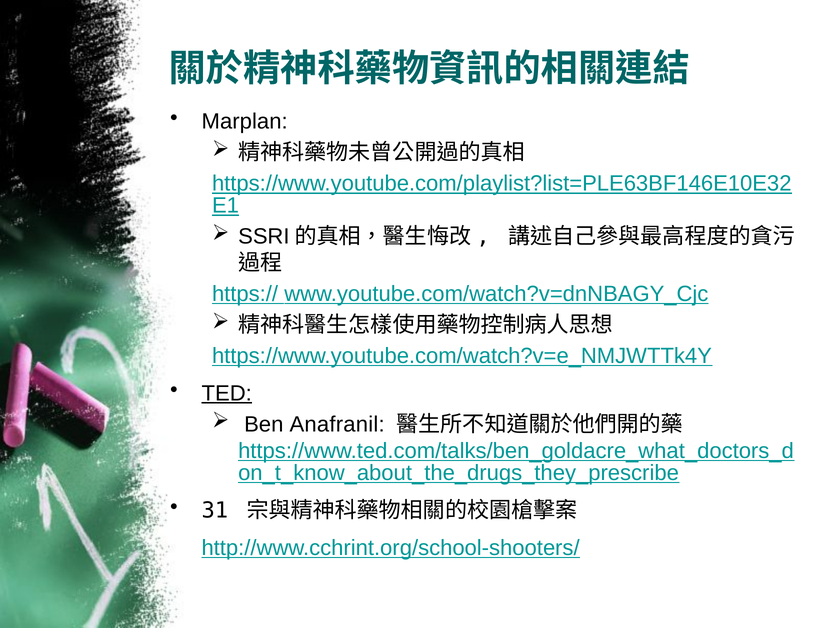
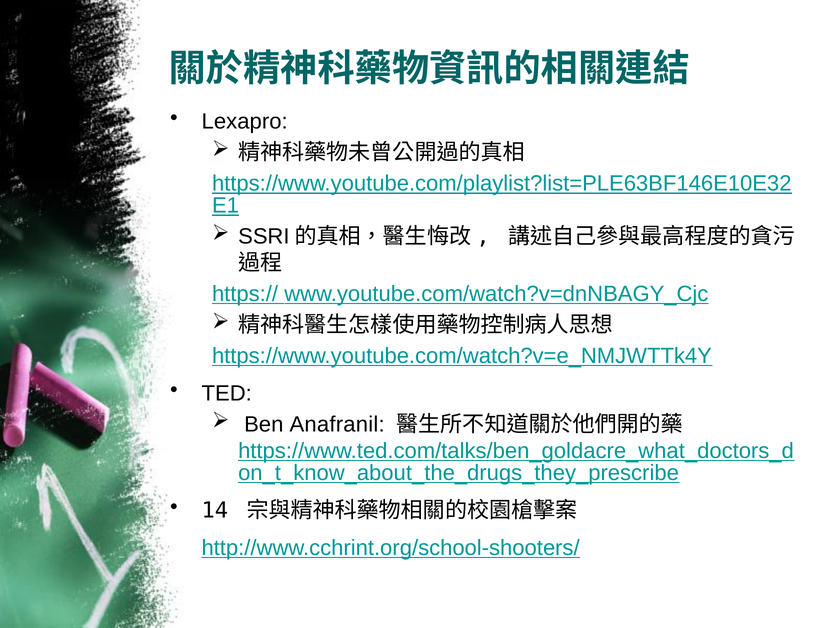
Marplan: Marplan -> Lexapro (245, 122)
TED underline: present -> none (227, 393)
31: 31 -> 14 (215, 510)
